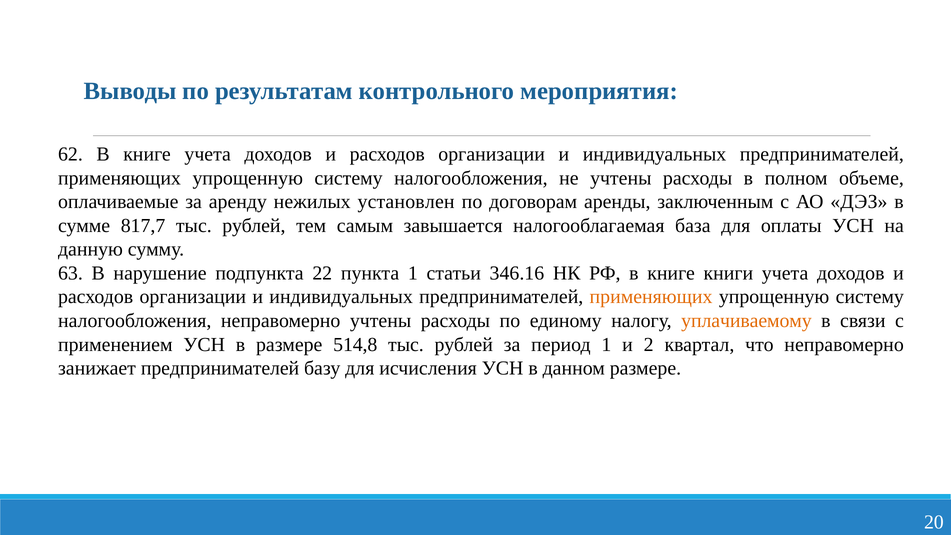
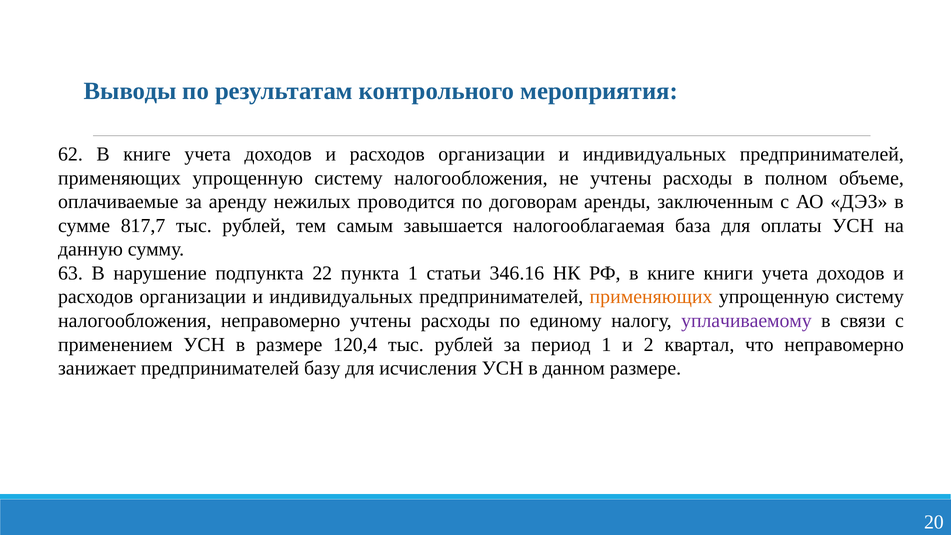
установлен: установлен -> проводится (406, 202)
уплачиваемому colour: orange -> purple (746, 321)
514,8: 514,8 -> 120,4 (355, 344)
